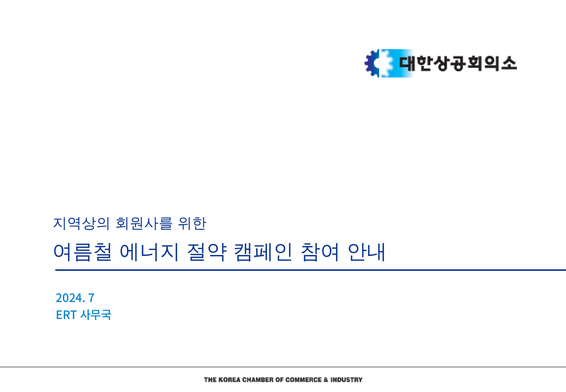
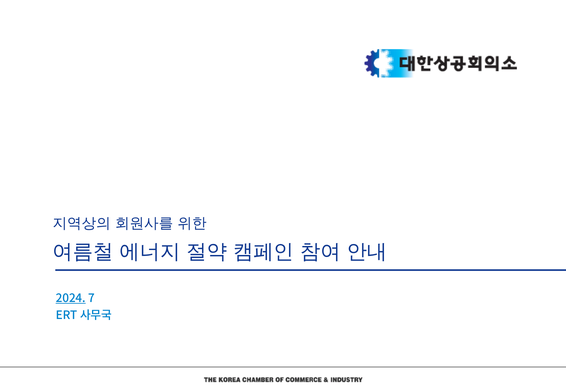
2024 underline: none -> present (71, 298)
